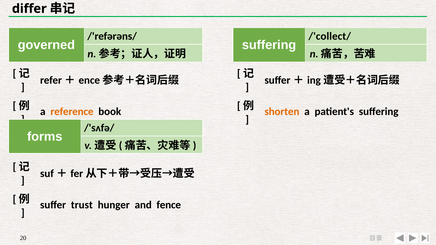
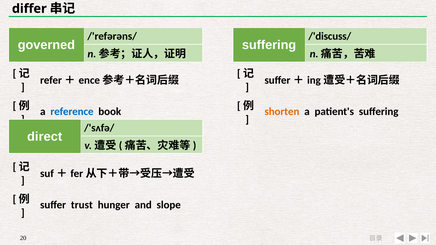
/'collect/: /'collect/ -> /'discuss/ (330, 36)
reference colour: orange -> blue (72, 112)
forms: forms -> direct (45, 137)
fence: fence -> slope (169, 205)
